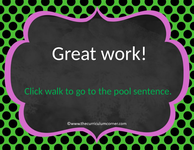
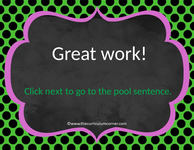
walk: walk -> next (54, 91)
